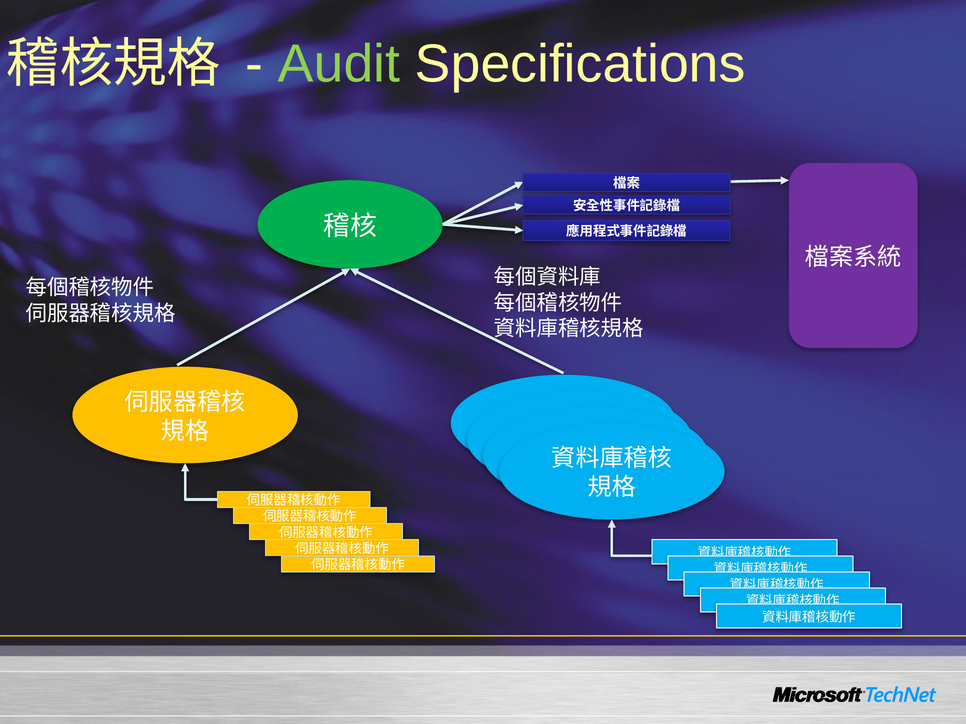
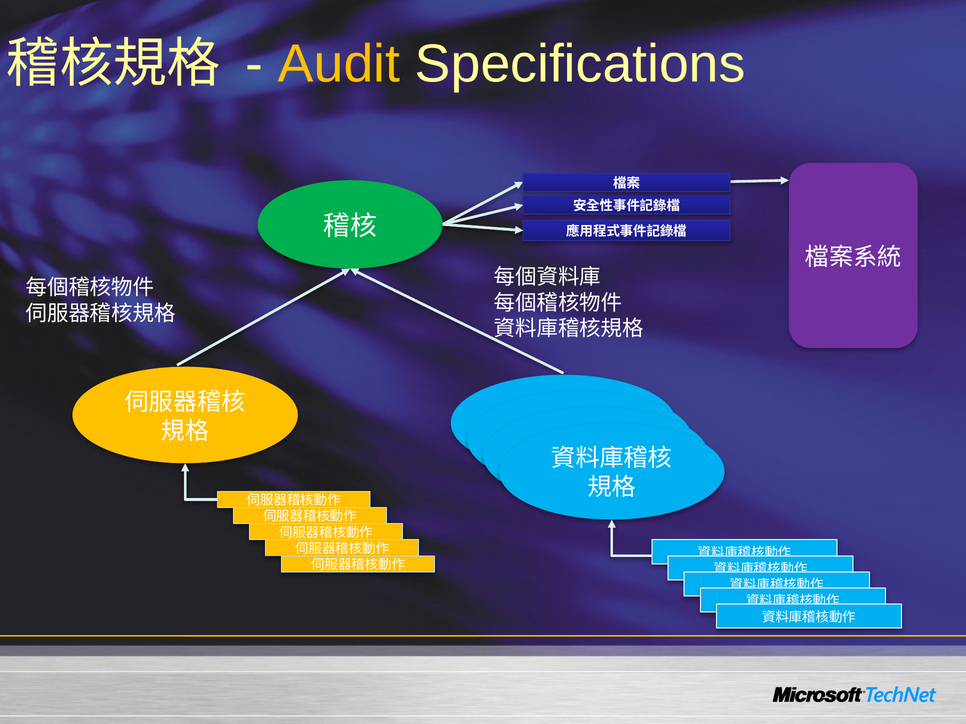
Audit colour: light green -> yellow (339, 64)
